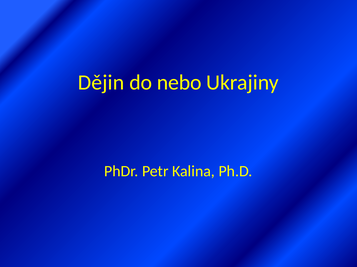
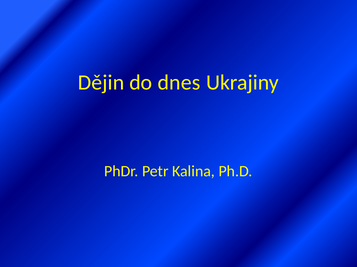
nebo: nebo -> dnes (179, 83)
